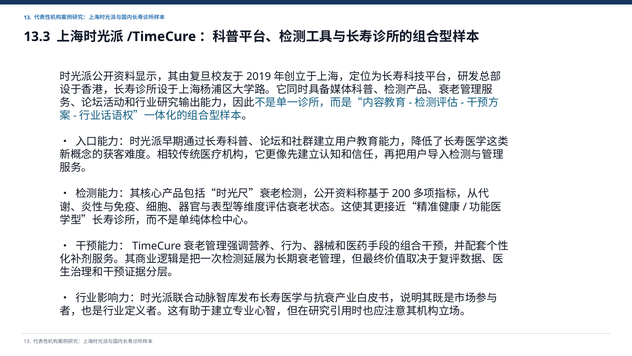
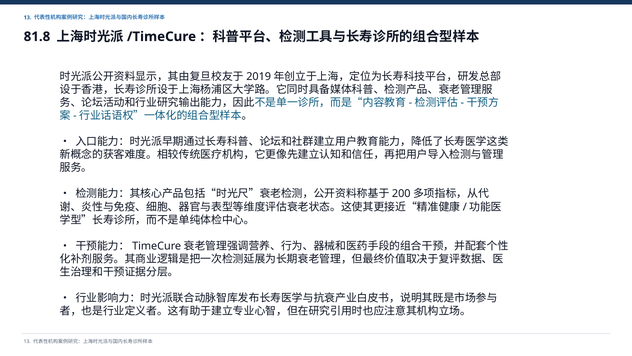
13.3: 13.3 -> 81.8 (37, 37)
